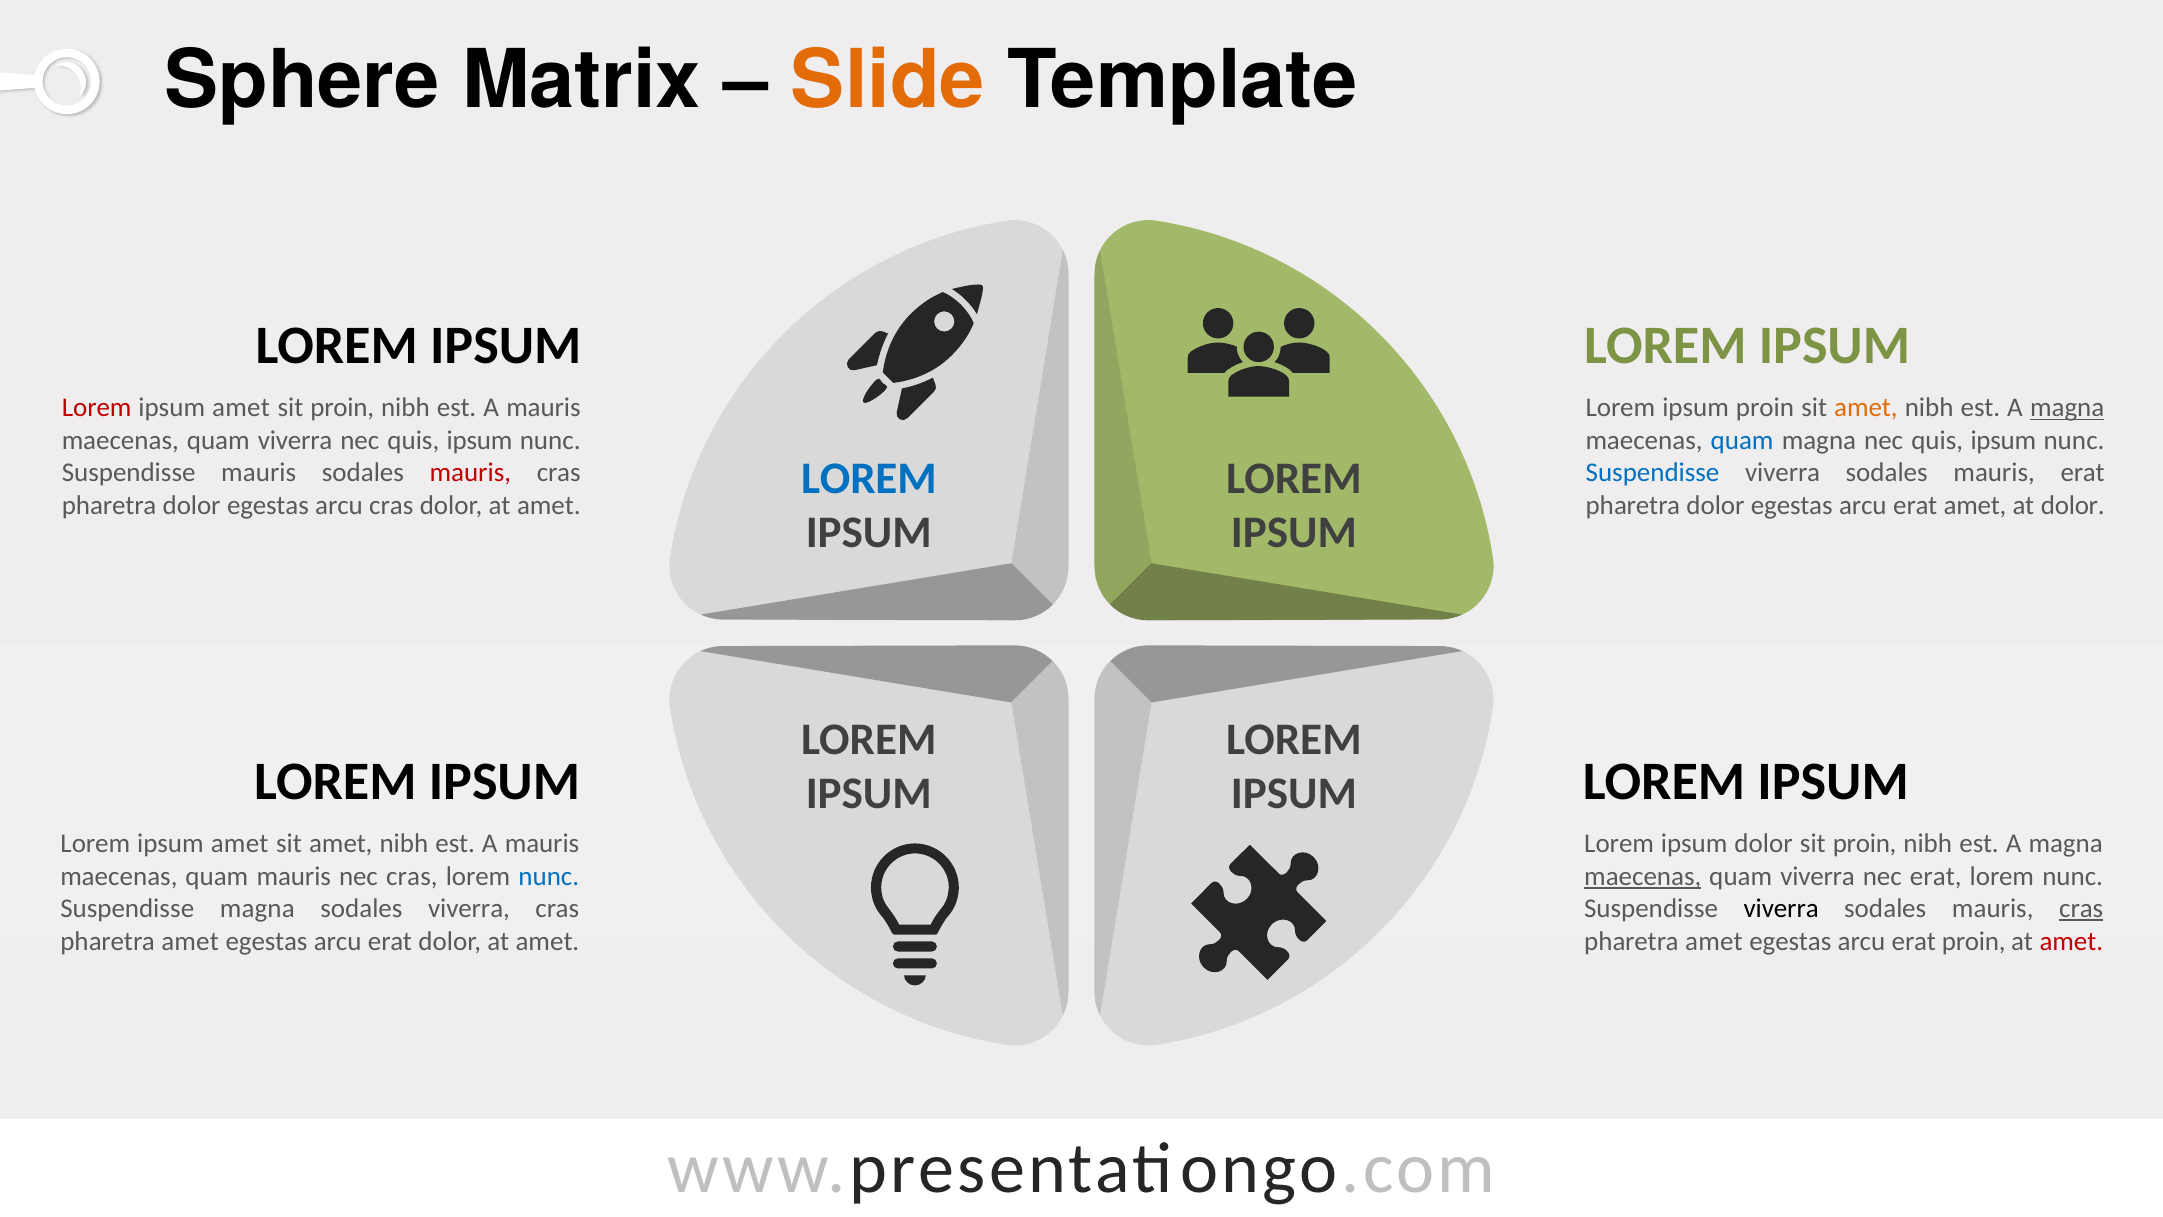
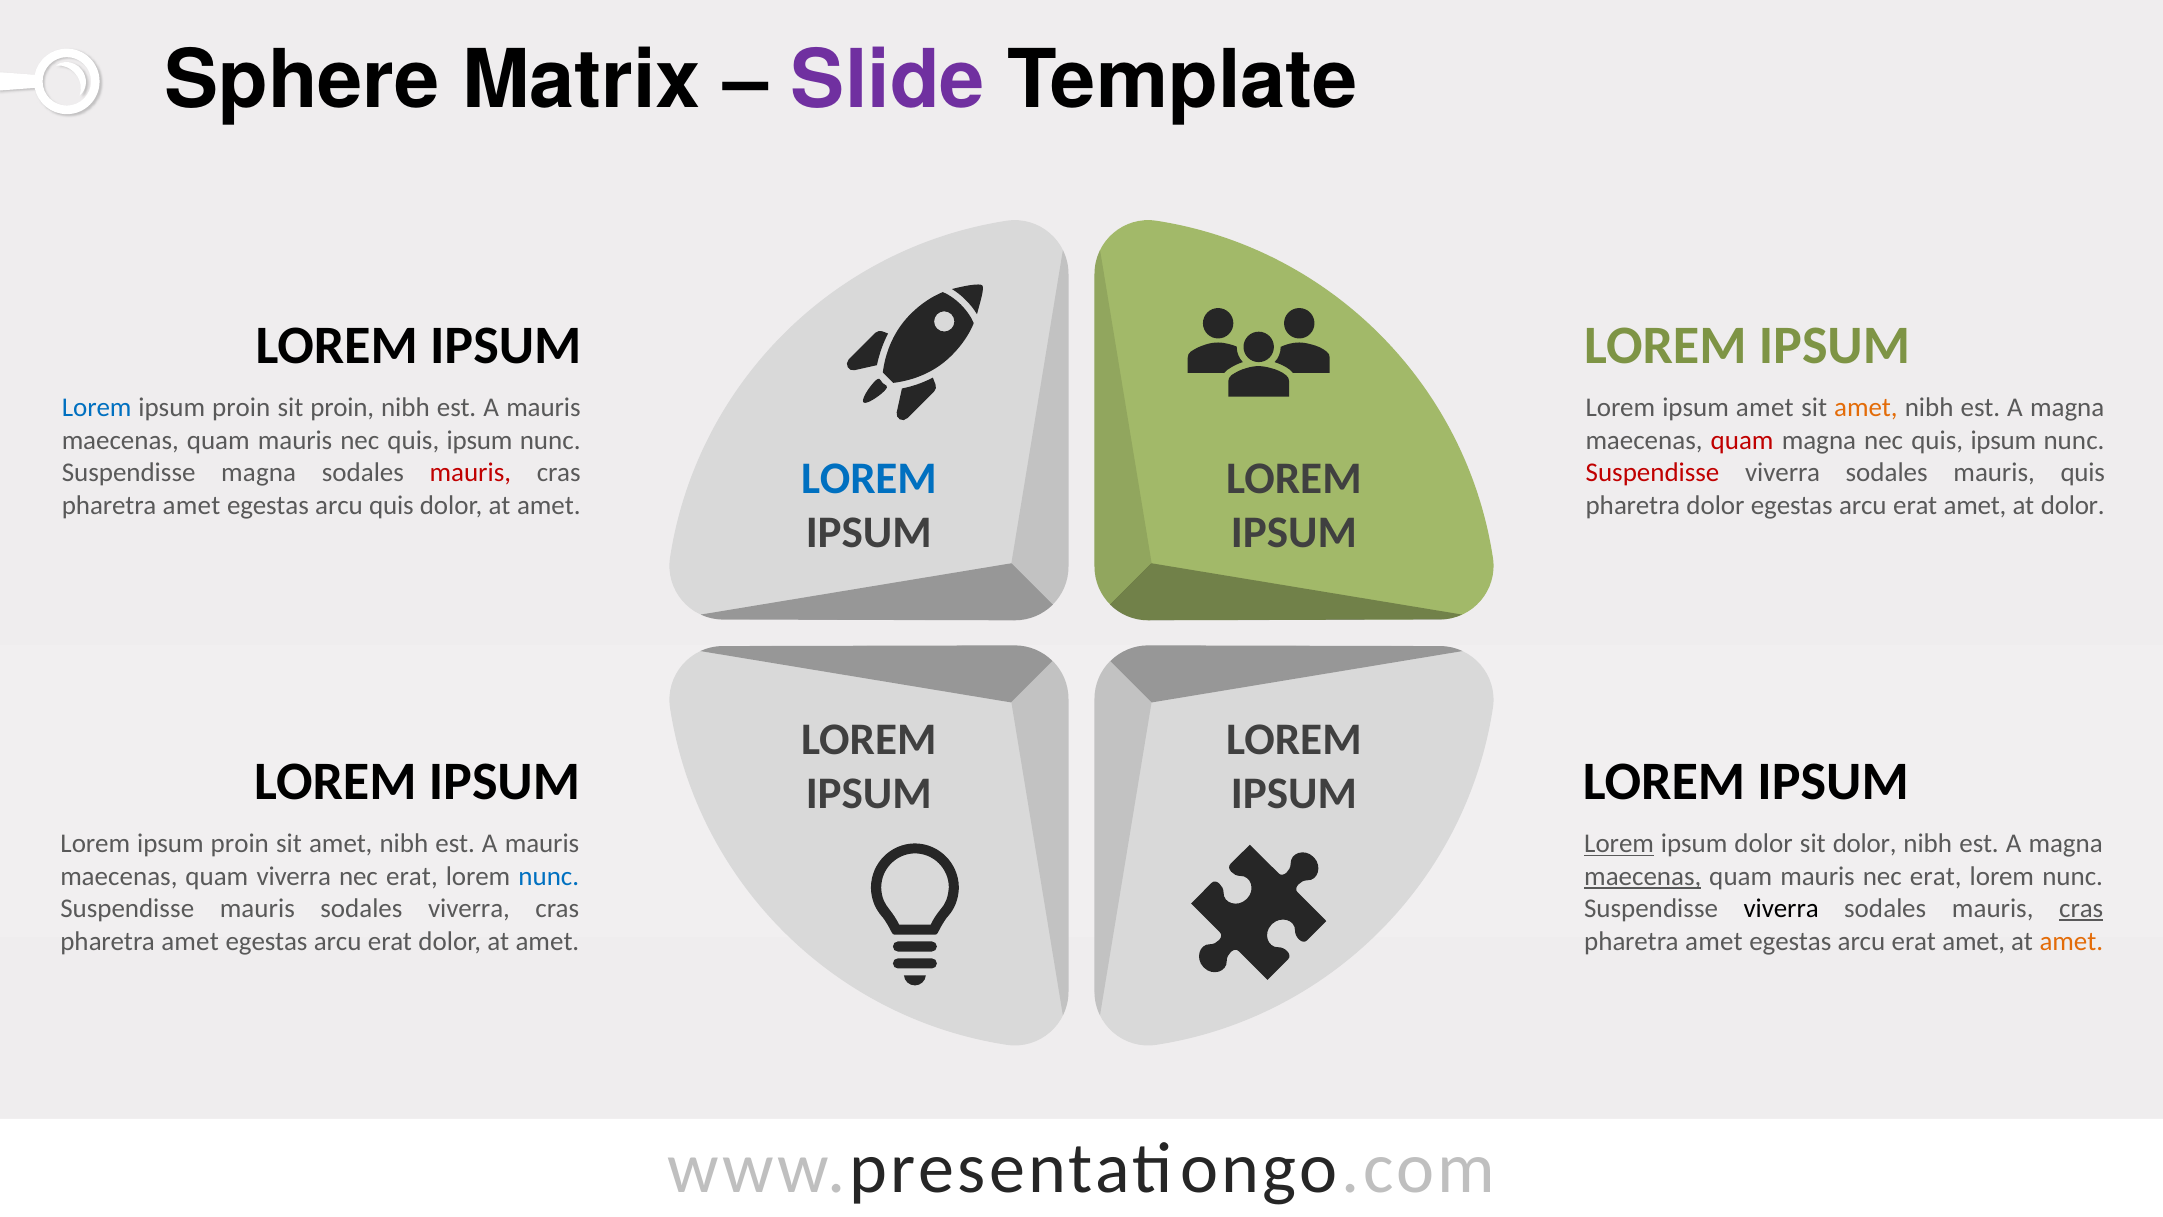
Slide colour: orange -> purple (888, 80)
Lorem colour: red -> blue (97, 408)
amet: amet -> proin (241, 408)
ipsum proin: proin -> amet (1765, 408)
magna underline: present -> none (2067, 408)
viverra: viverra -> mauris (295, 440)
quam colour: blue -> red (1742, 440)
Suspendisse mauris: mauris -> magna (259, 473)
Suspendisse colour: blue -> red (1653, 473)
mauris erat: erat -> quis (2083, 473)
dolor: dolor -> amet (191, 505)
arcu cras: cras -> quis (391, 505)
amet: amet -> proin (240, 844)
Lorem underline: none -> present (1619, 844)
dolor sit proin: proin -> dolor (1865, 844)
quam mauris: mauris -> viverra (294, 876)
cras: cras -> erat (412, 876)
viverra: viverra -> mauris (1818, 876)
Suspendisse magna: magna -> mauris (257, 908)
proin: proin -> amet (1974, 941)
amet colour: red -> orange (2071, 941)
